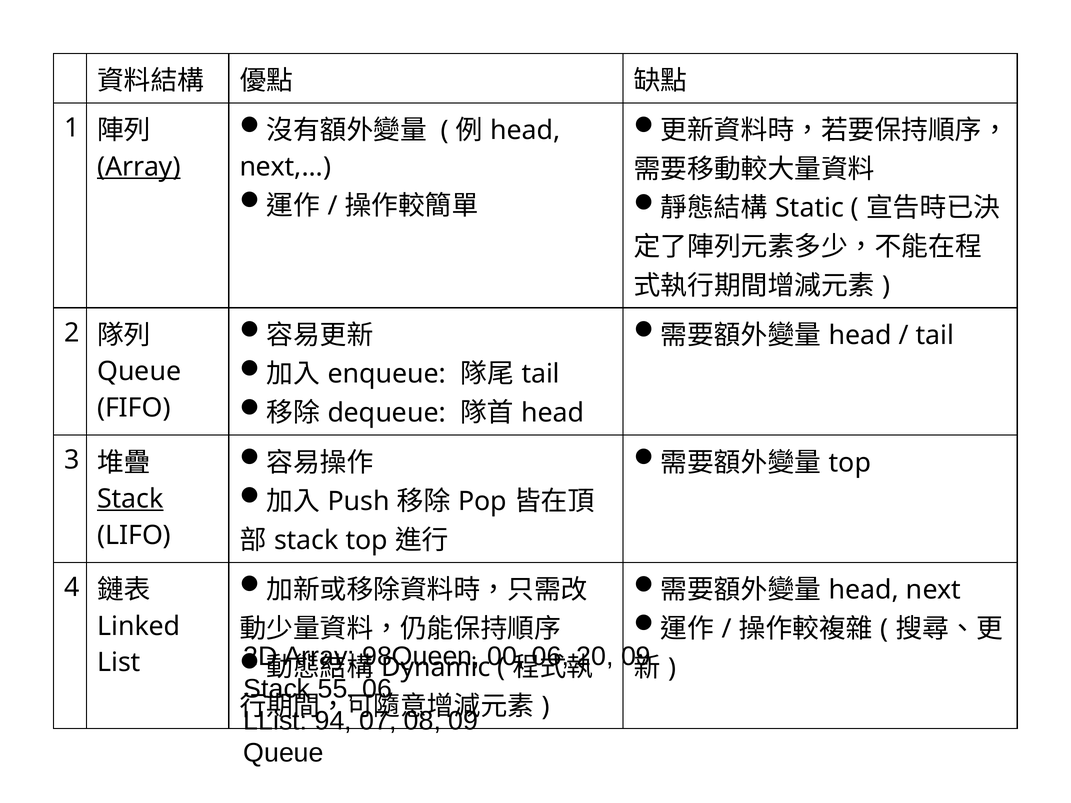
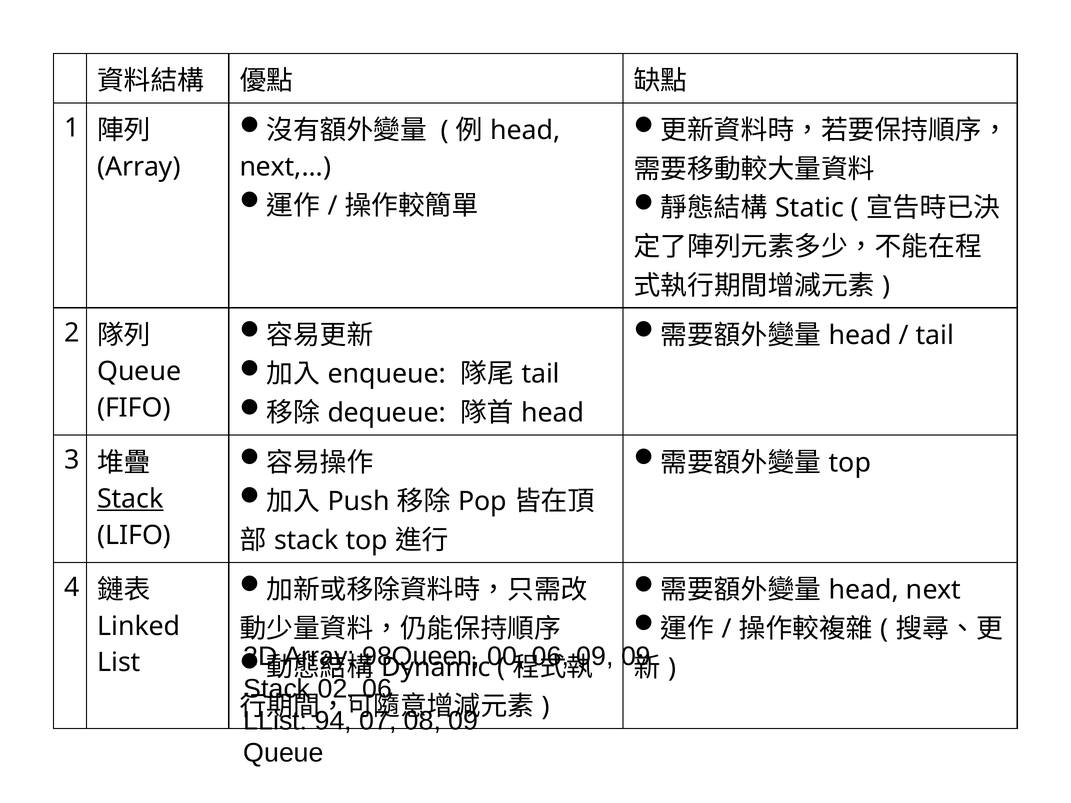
Array underline: present -> none (139, 167)
20: 20 -> 09 (595, 657)
55: 55 -> 02 (336, 689)
